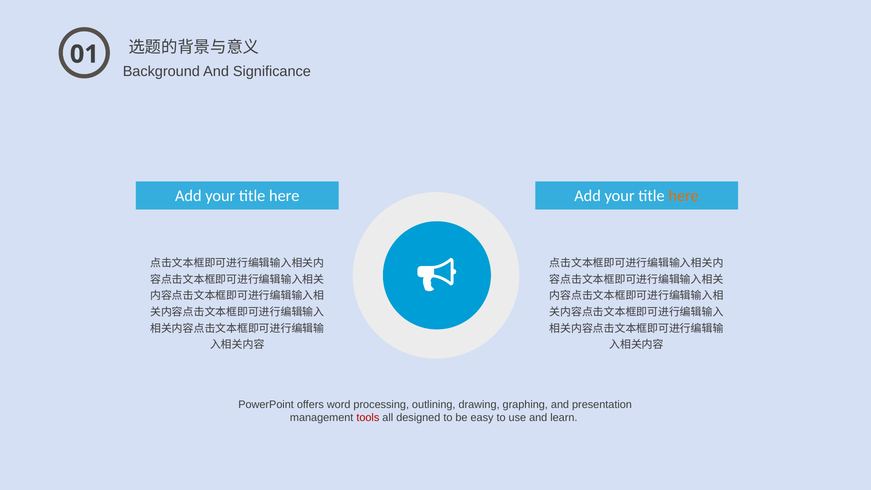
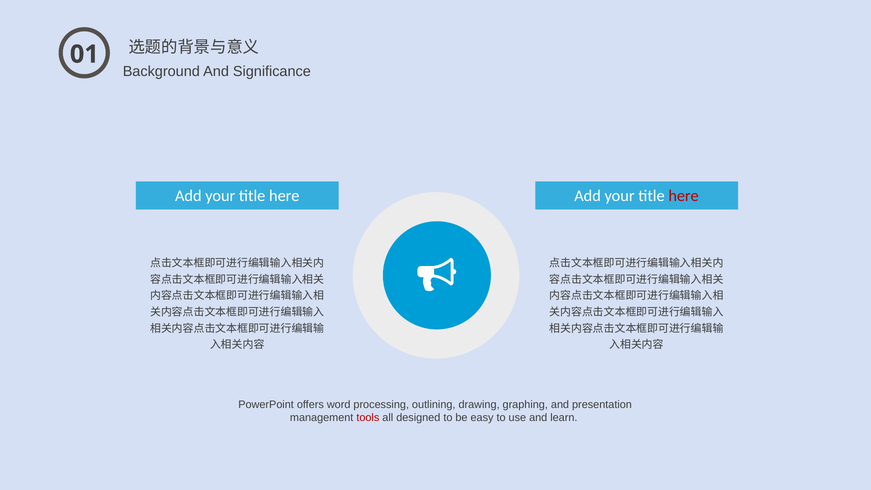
here colour: orange -> red (684, 196)
